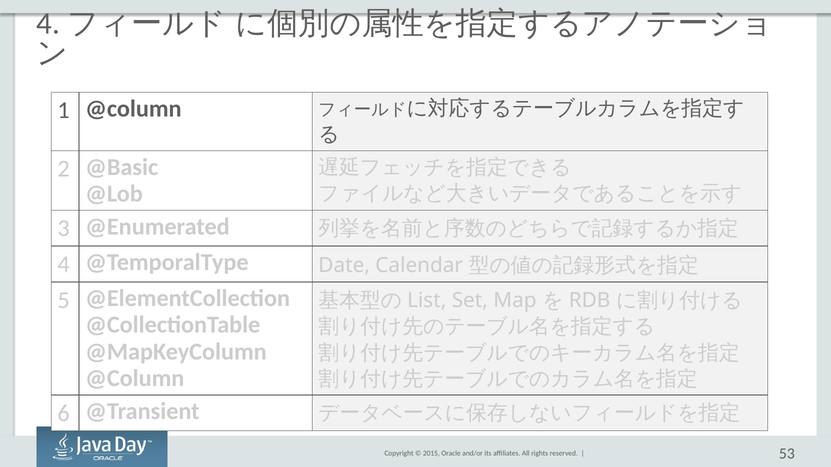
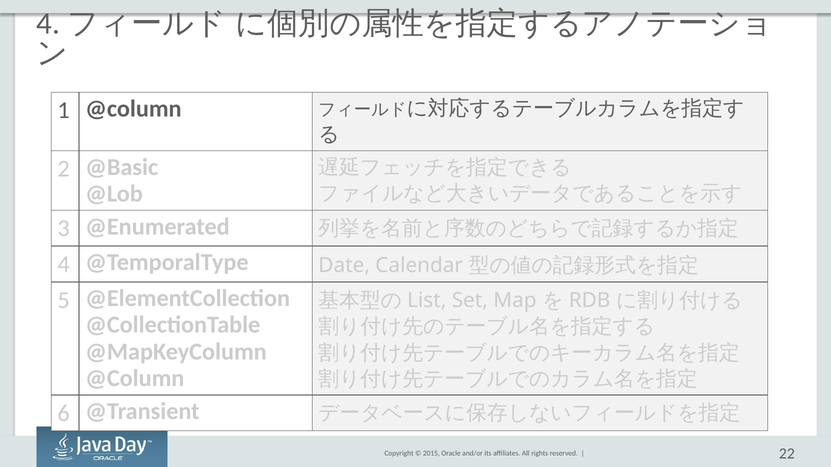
53: 53 -> 22 (787, 454)
